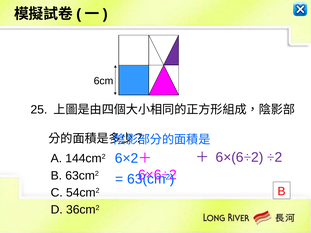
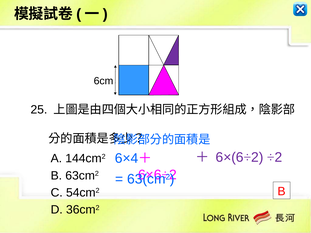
6×2: 6×2 -> 6×4 (127, 158)
